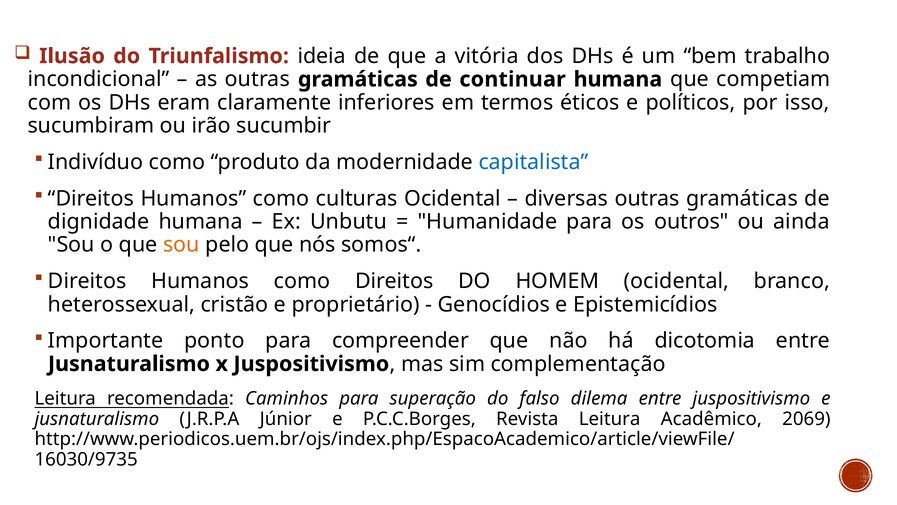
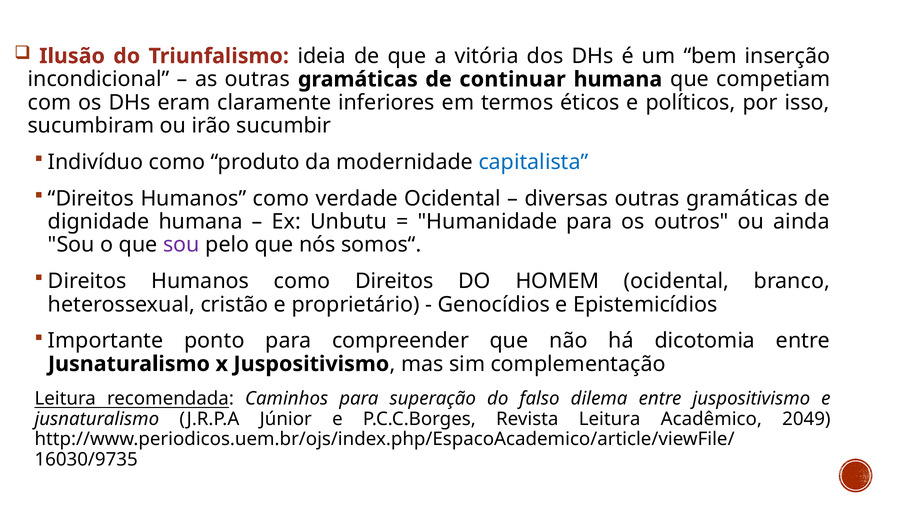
trabalho: trabalho -> inserção (787, 56)
culturas: culturas -> verdade (357, 198)
sou colour: orange -> purple (181, 245)
2069: 2069 -> 2049 (806, 419)
